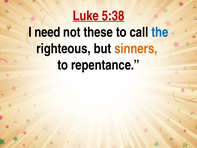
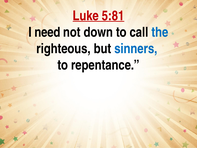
5:38: 5:38 -> 5:81 (113, 16)
these: these -> down (98, 32)
sinners colour: orange -> blue (136, 49)
